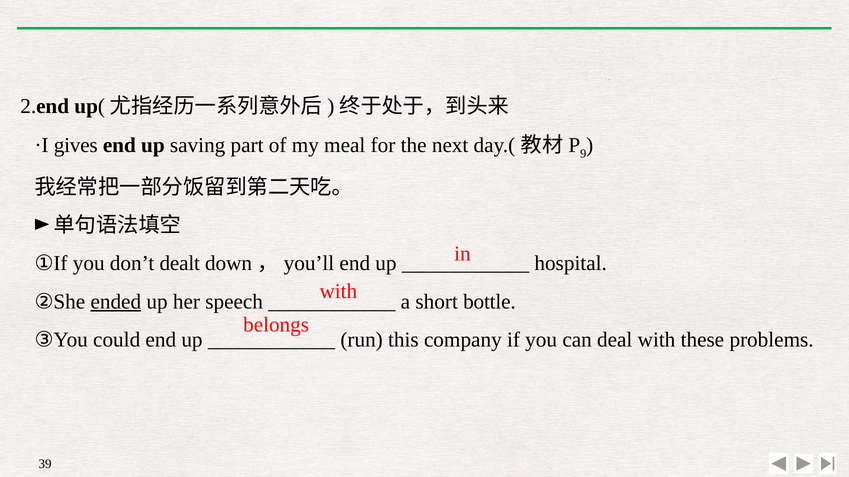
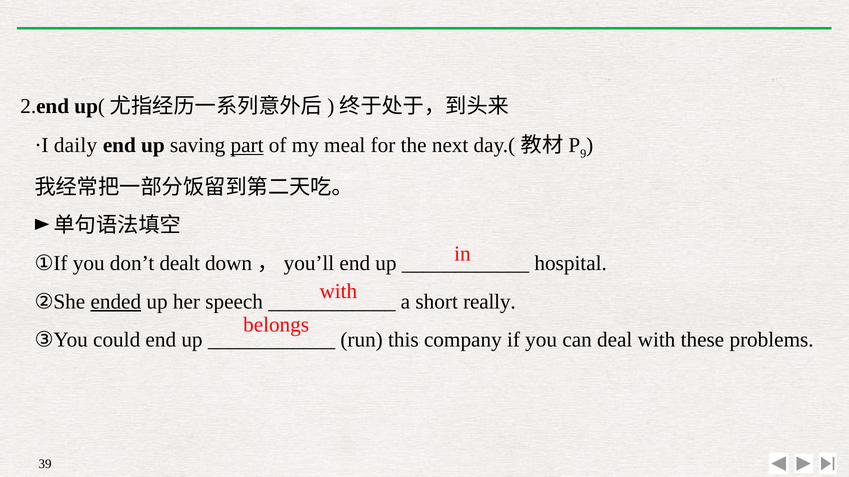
gives: gives -> daily (76, 146)
part underline: none -> present (247, 146)
bottle: bottle -> really (489, 302)
